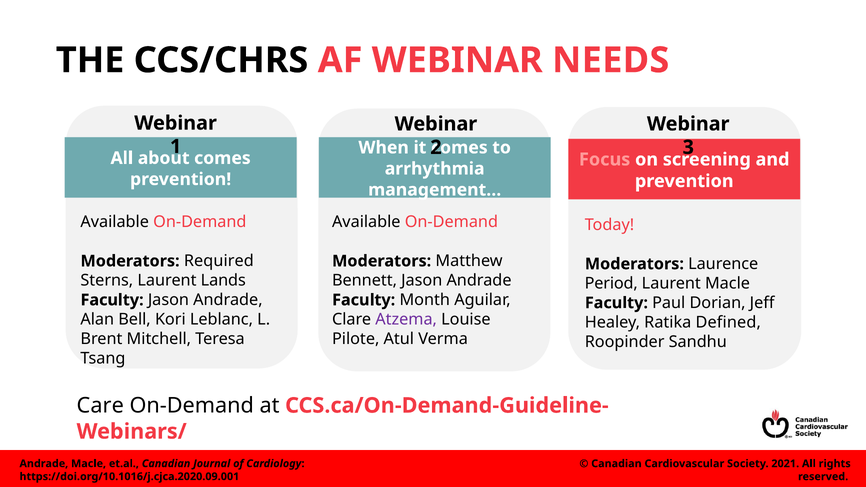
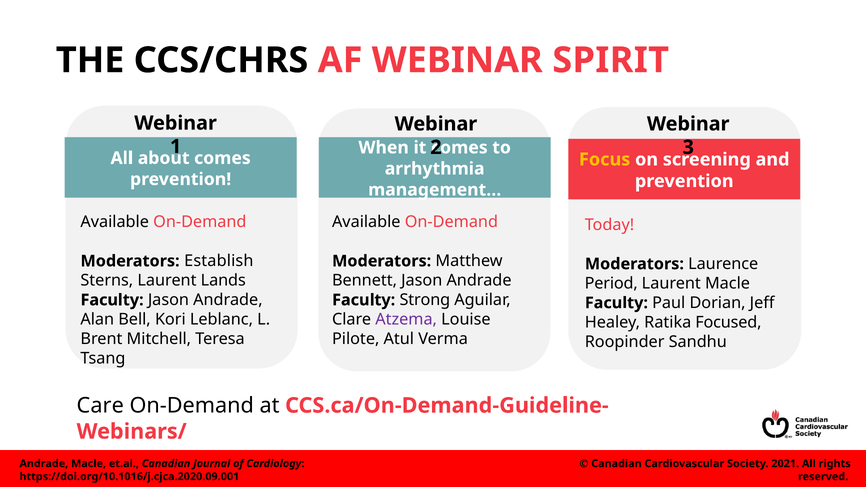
NEEDS: NEEDS -> SPIRIT (611, 60)
Focus colour: pink -> yellow (605, 160)
Required: Required -> Establish (219, 261)
Month: Month -> Strong (425, 300)
Defined: Defined -> Focused (728, 322)
